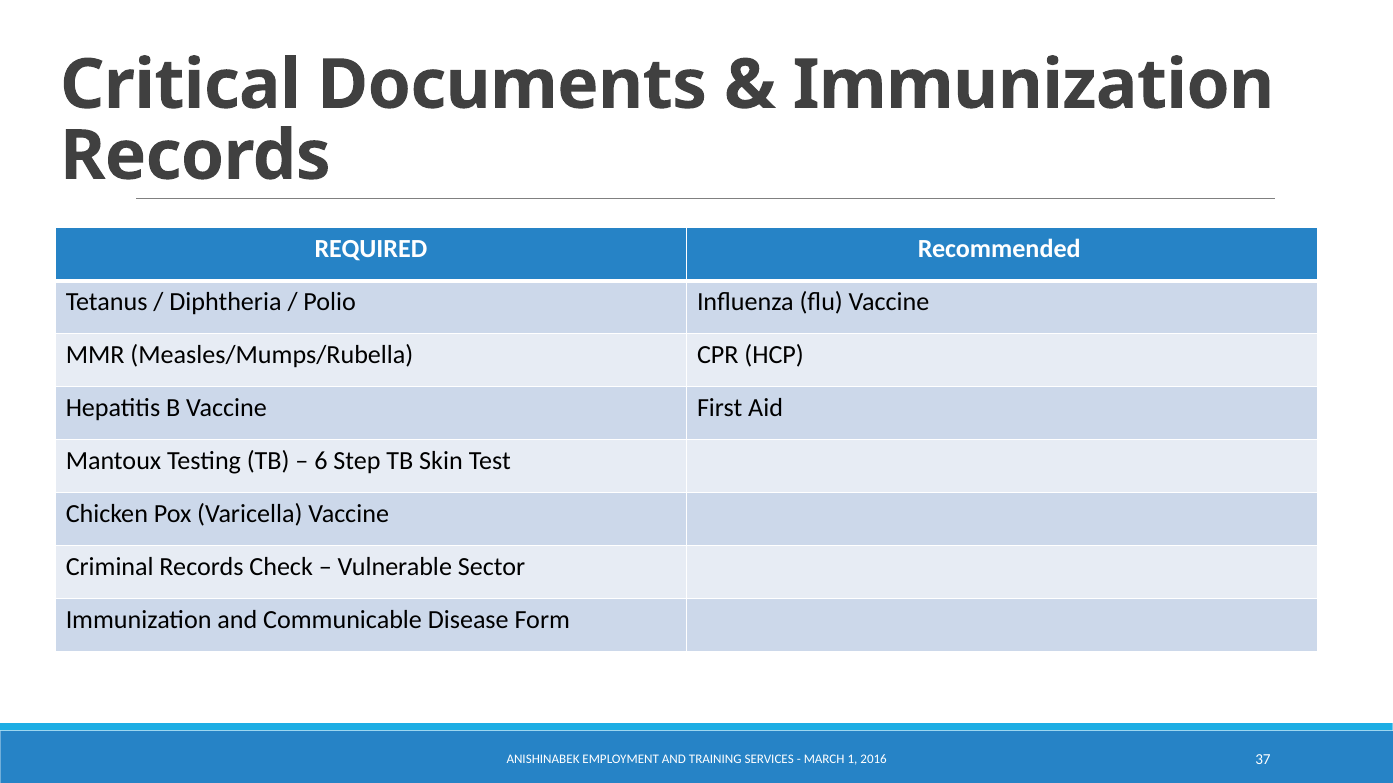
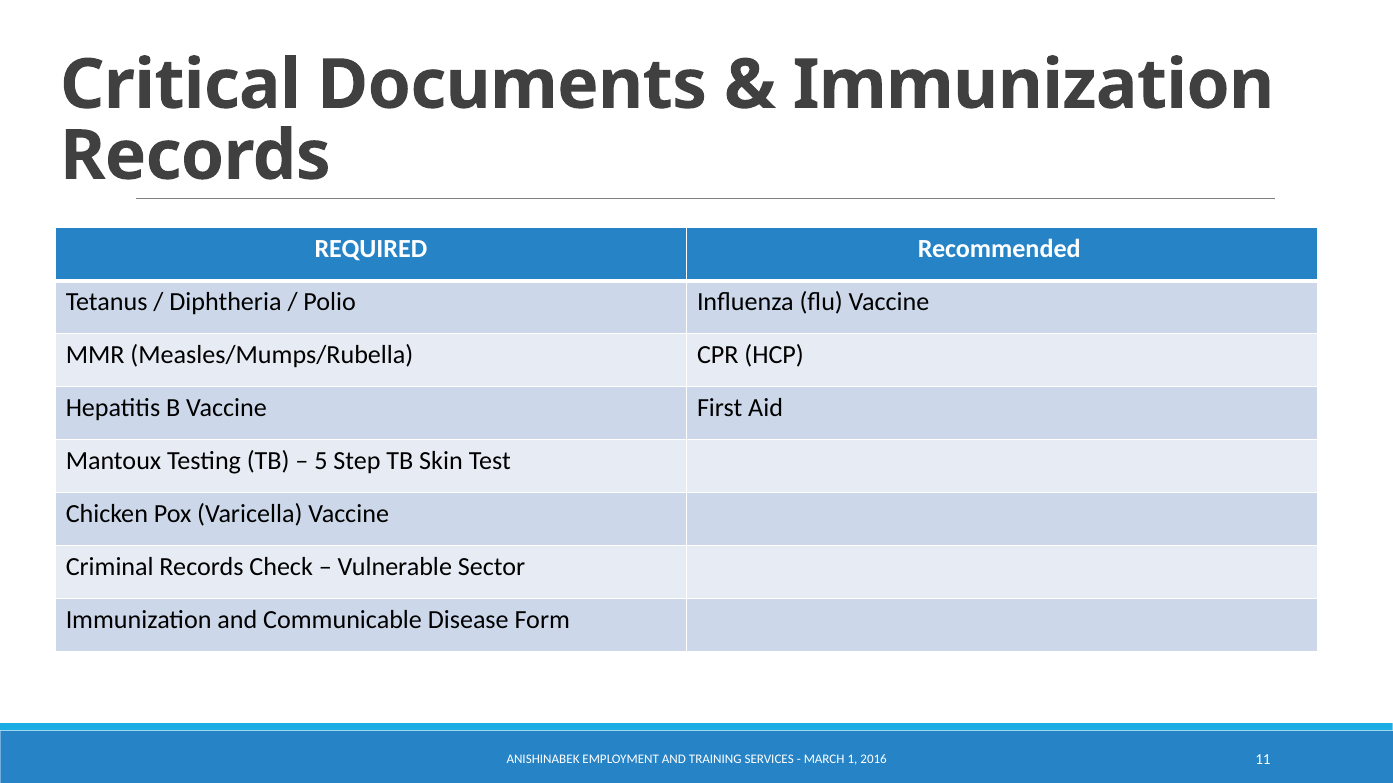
6: 6 -> 5 (321, 462)
37: 37 -> 11 (1263, 760)
